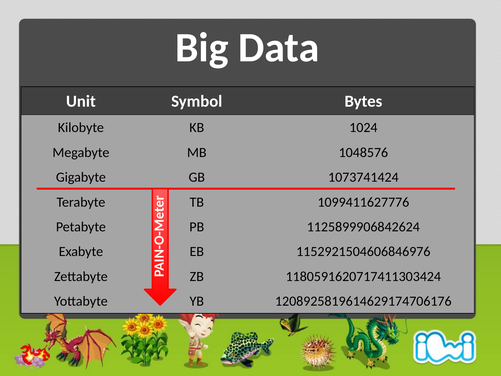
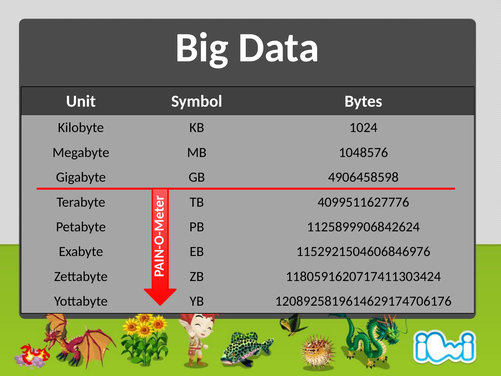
1073741424: 1073741424 -> 4906458598 (363, 177)
1099411627776: 1099411627776 -> 4099511627776 (363, 202)
